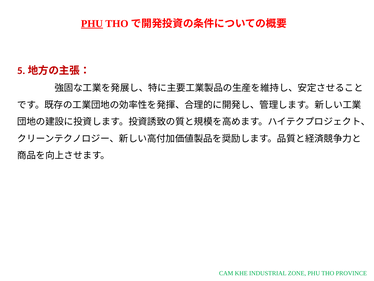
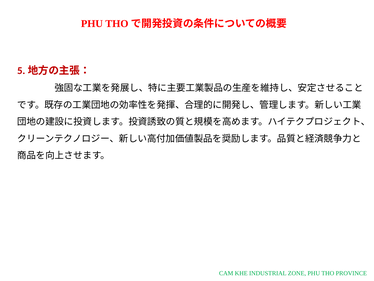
PHU underline: present -> none (92, 24)
